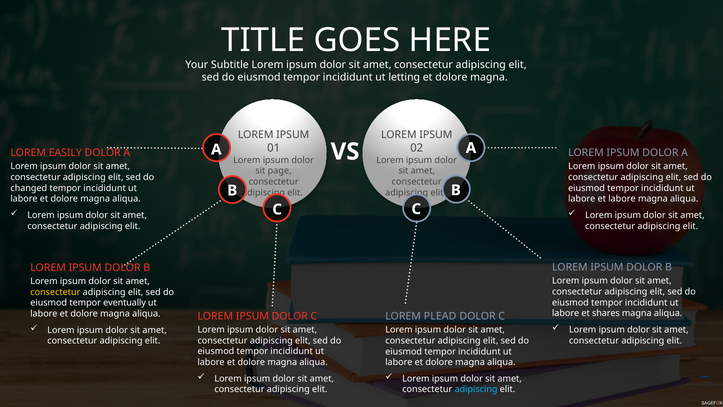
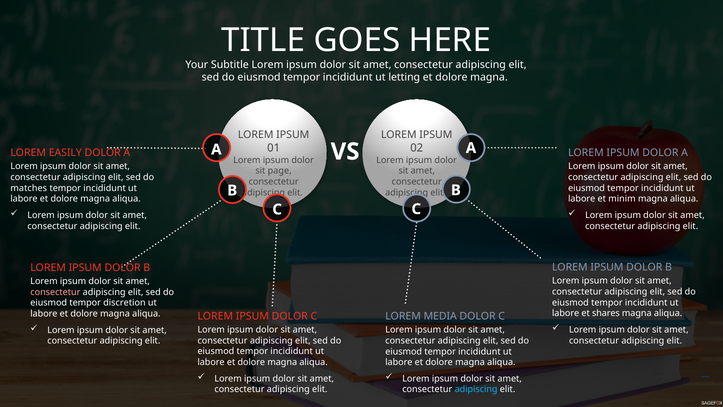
changed: changed -> matches (29, 188)
et labore: labore -> minim (622, 199)
consectetur colour: yellow -> pink (55, 292)
eventually: eventually -> discretion (124, 303)
PLEAD: PLEAD -> MEDIA (440, 316)
